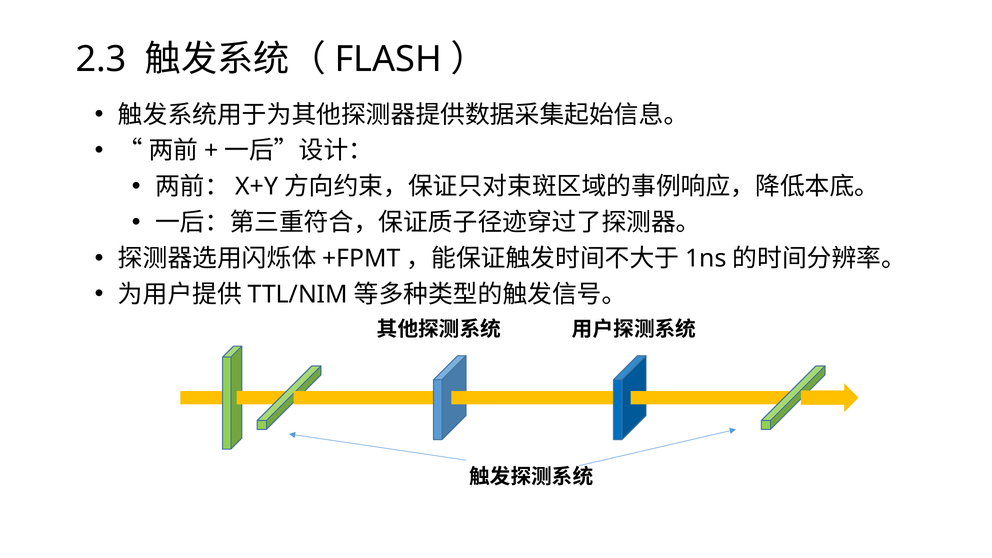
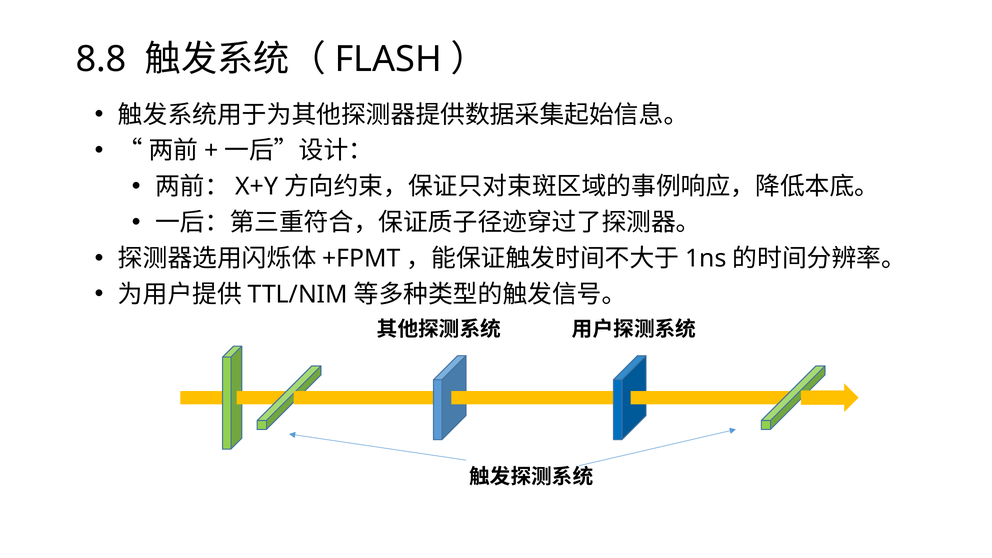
2.3: 2.3 -> 8.8 (101, 59)
